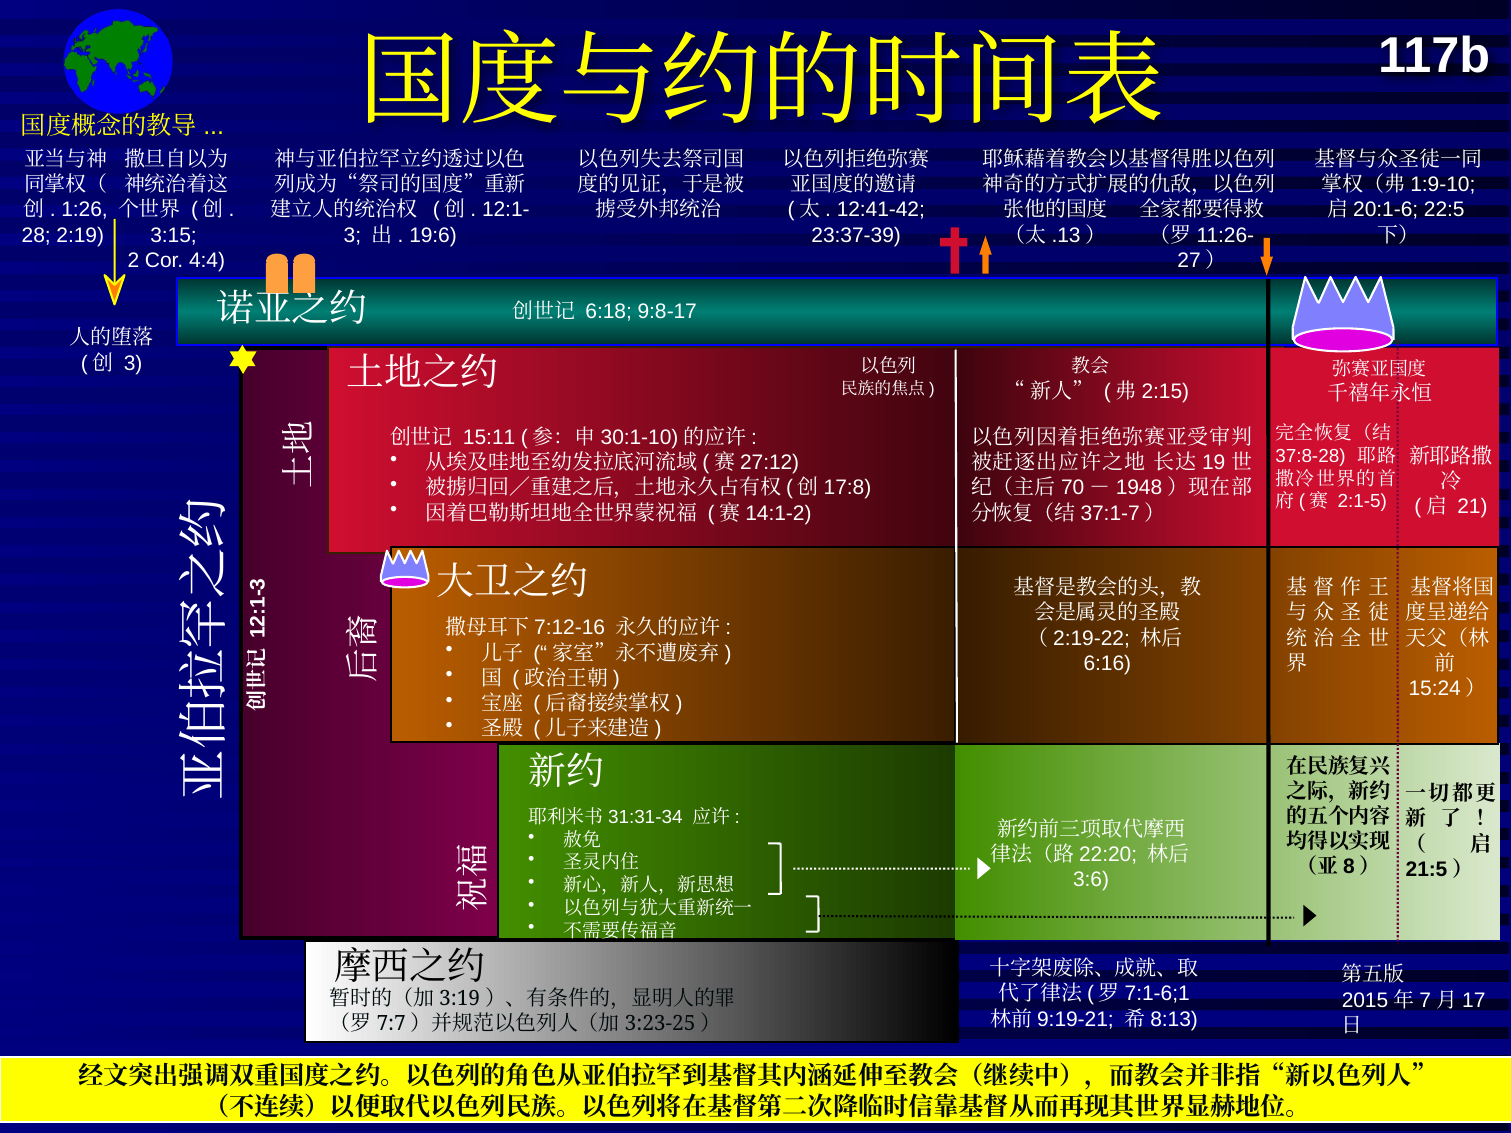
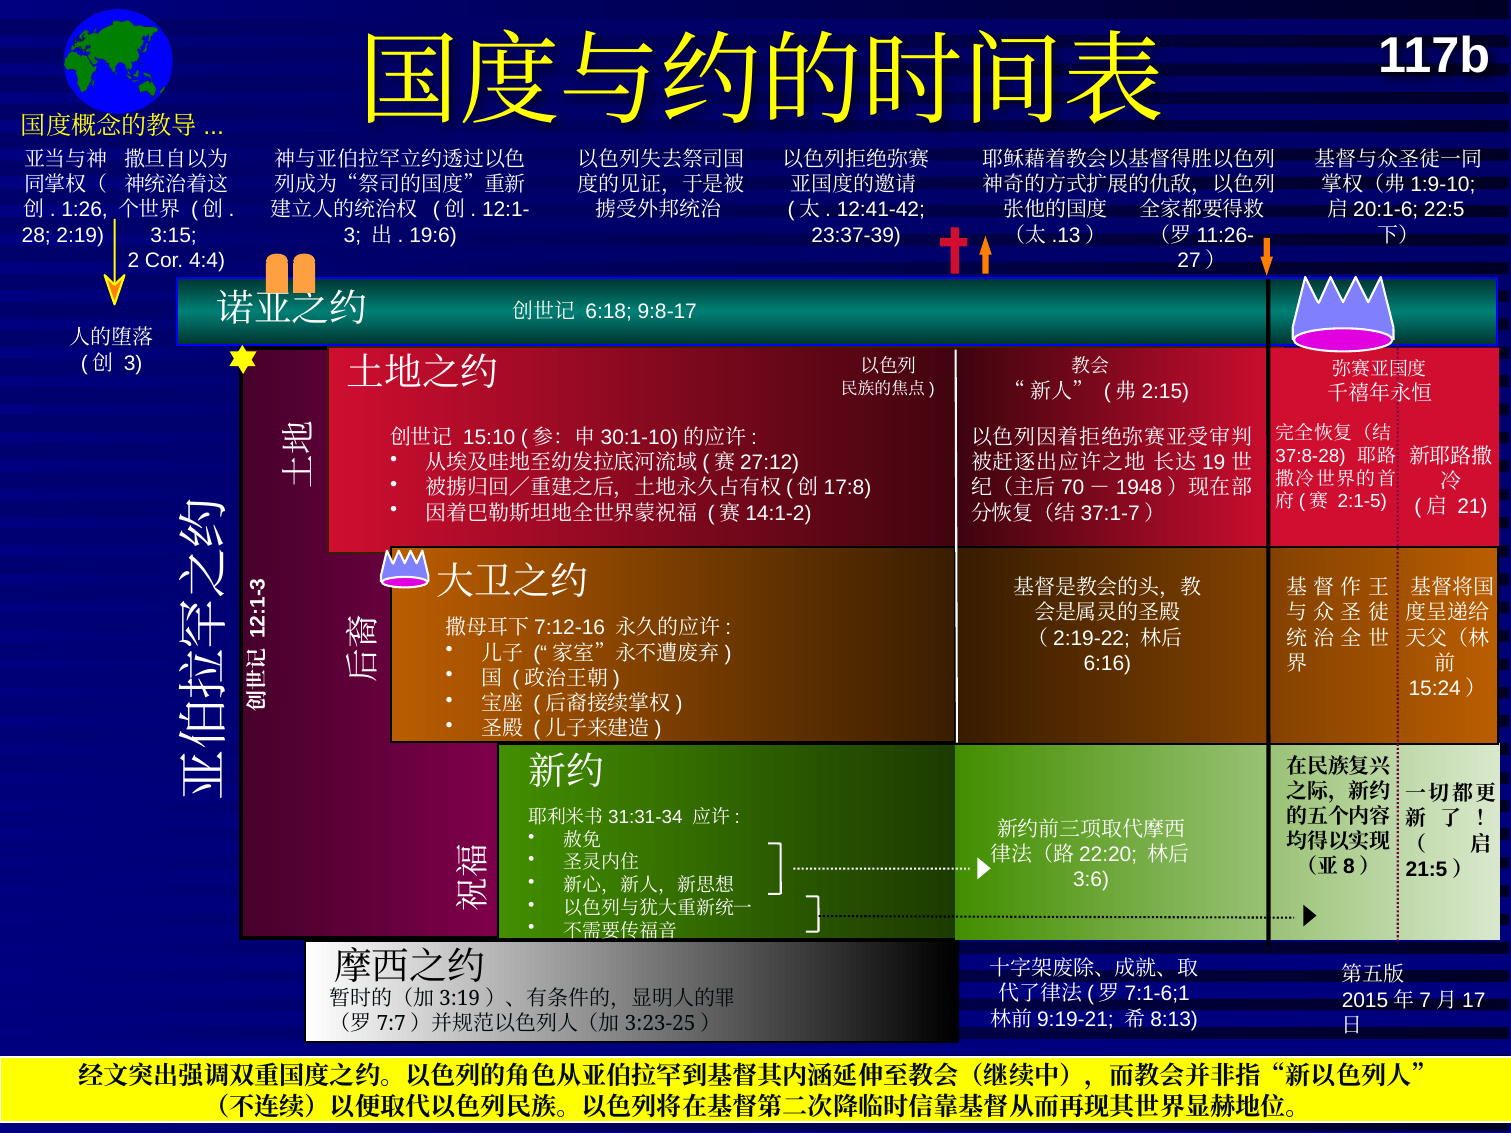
15:11: 15:11 -> 15:10 (489, 438)
